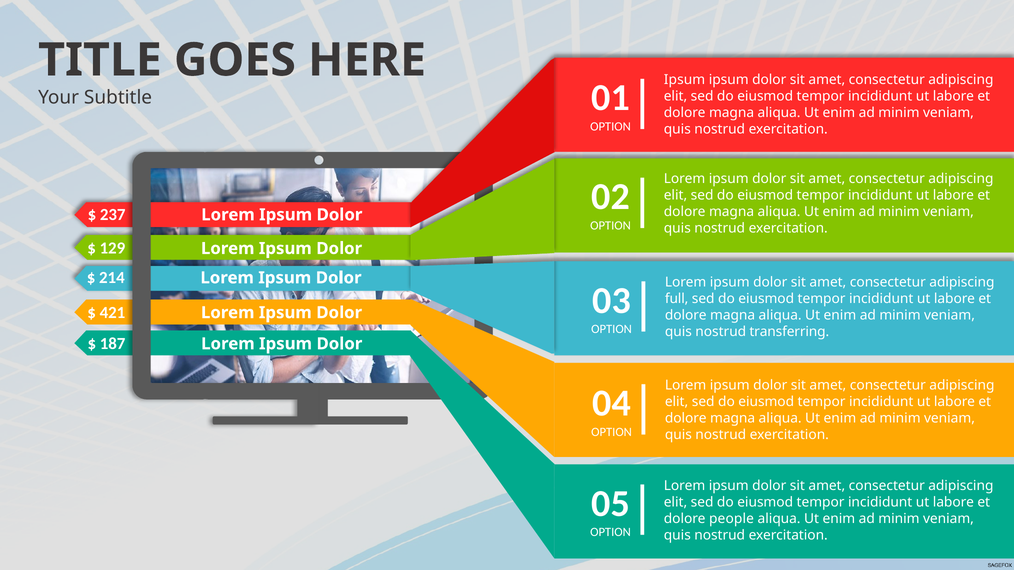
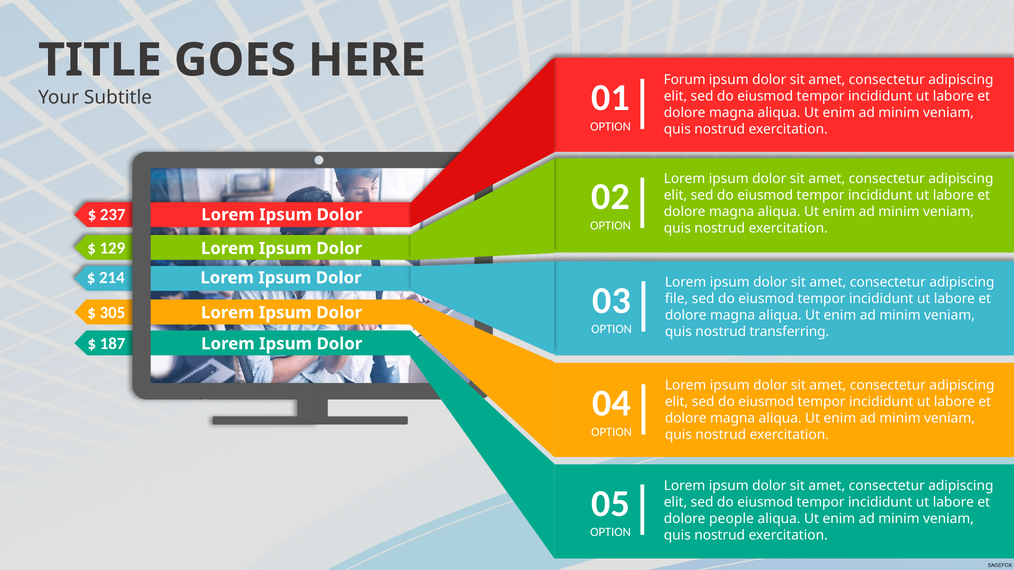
Ipsum: Ipsum -> Forum (685, 80)
full: full -> file (677, 299)
421: 421 -> 305 (112, 313)
